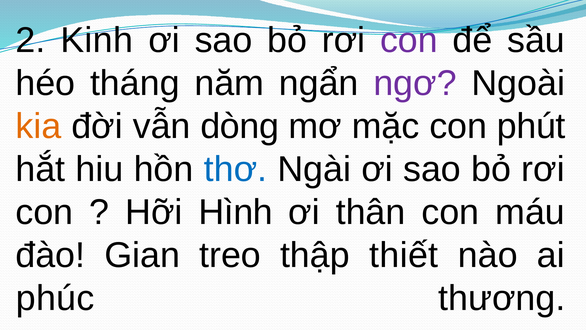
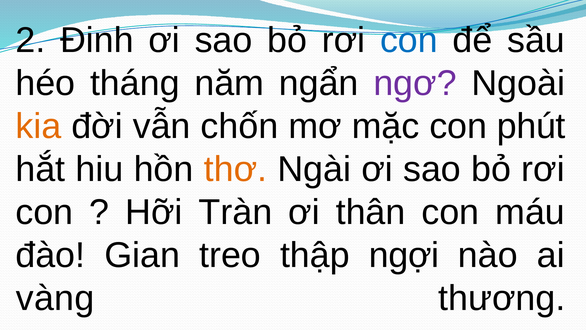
Kinh: Kinh -> Đinh (97, 40)
con colour: purple -> blue (409, 40)
dòng: dòng -> chốn (239, 126)
thơ colour: blue -> orange (235, 169)
Hình: Hình -> Tràn (235, 212)
thiết: thiết -> ngợi (404, 255)
phúc: phúc -> vàng (55, 298)
